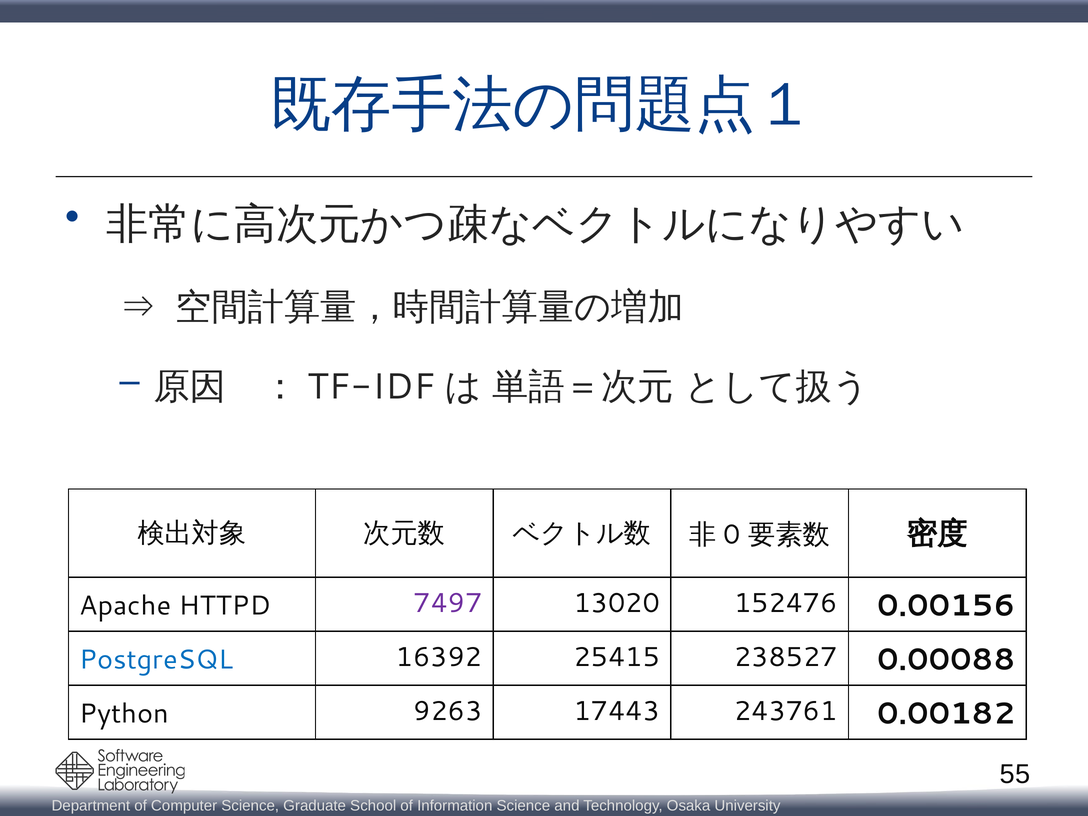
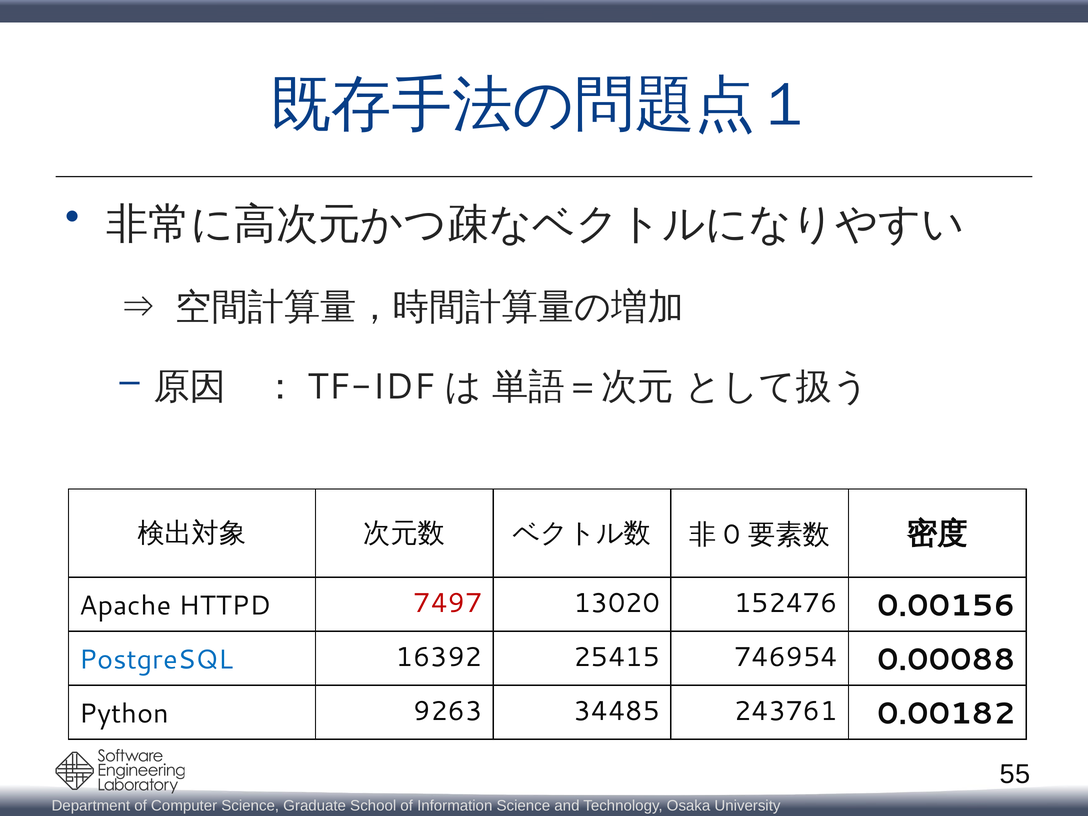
7497 colour: purple -> red (448, 604)
238527: 238527 -> 746954 (786, 657)
17443: 17443 -> 34485 (617, 711)
